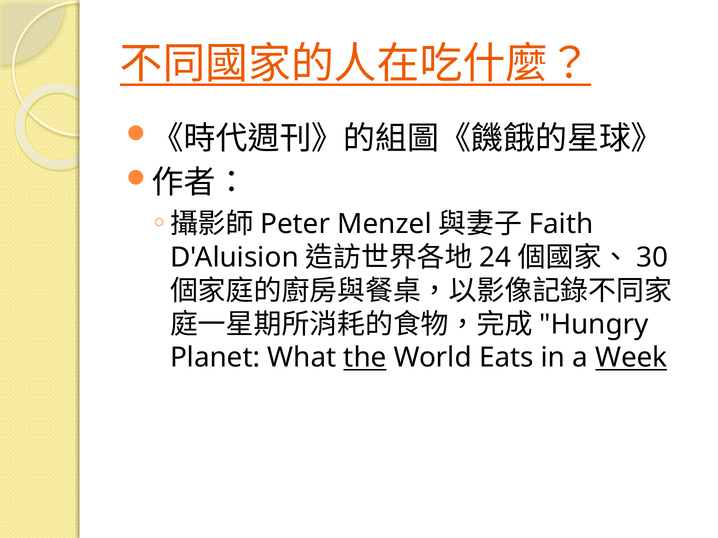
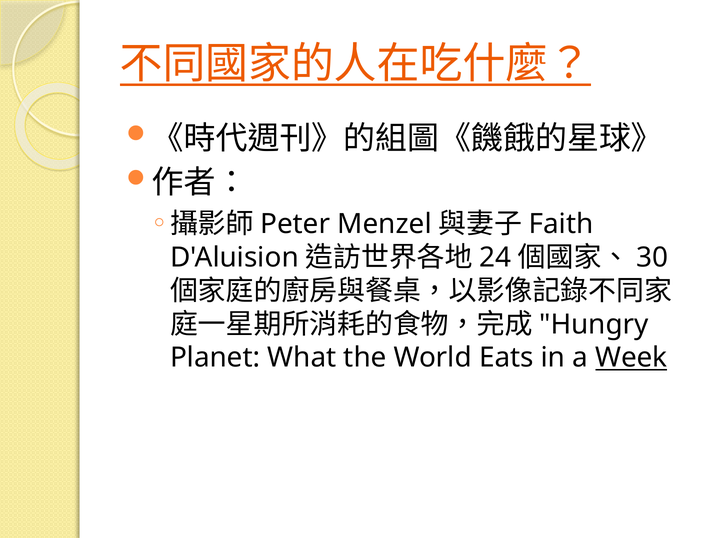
the underline: present -> none (365, 358)
